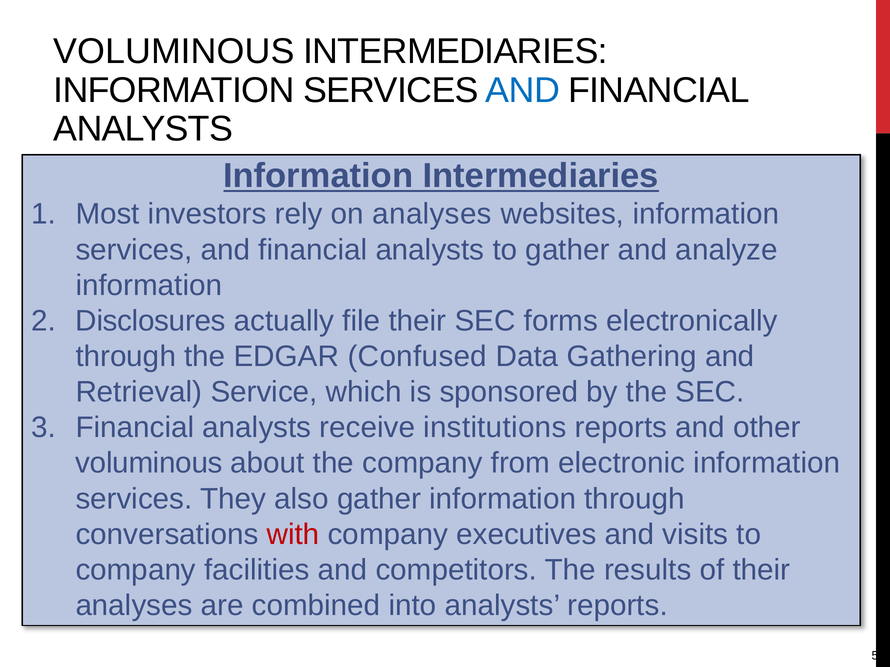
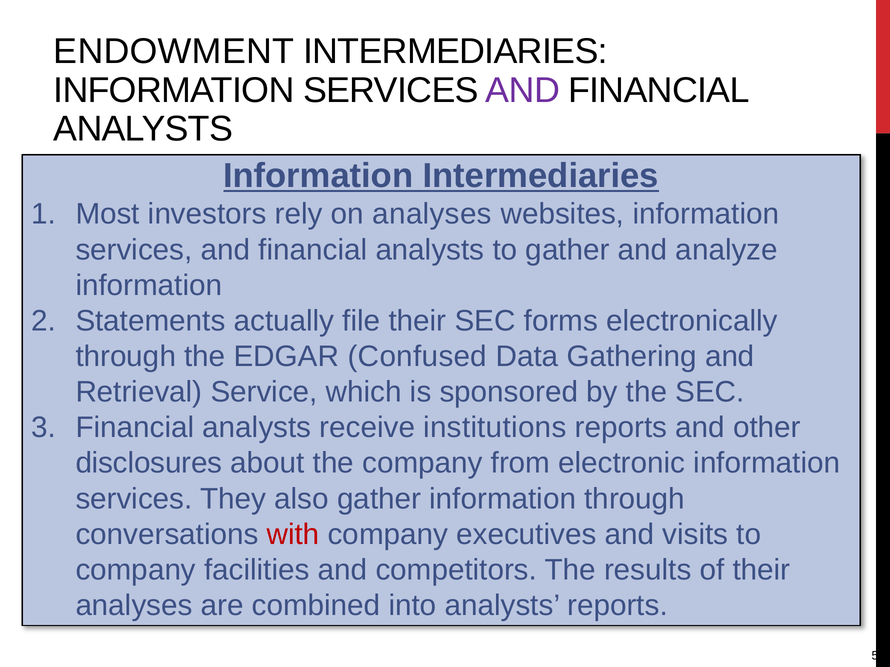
VOLUMINOUS: VOLUMINOUS -> ENDOWMENT (174, 52)
AND colour: blue -> purple (523, 90)
Disclosures: Disclosures -> Statements (150, 321)
voluminous: voluminous -> disclosures (149, 464)
